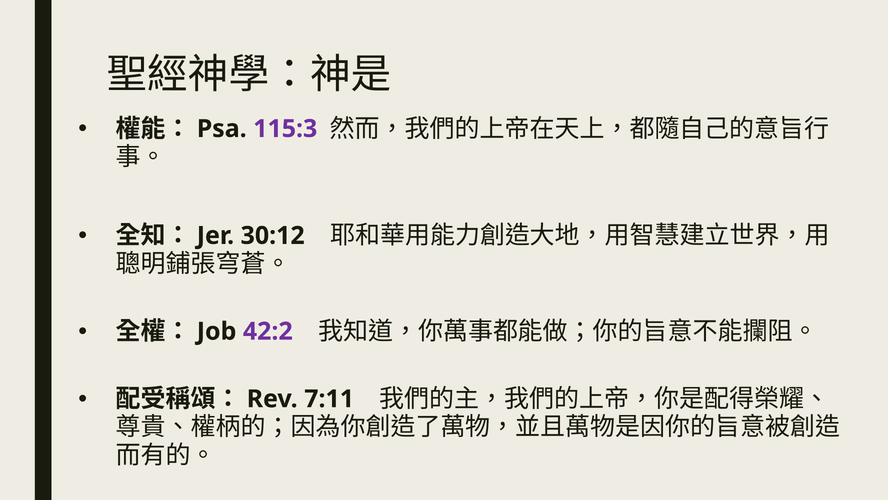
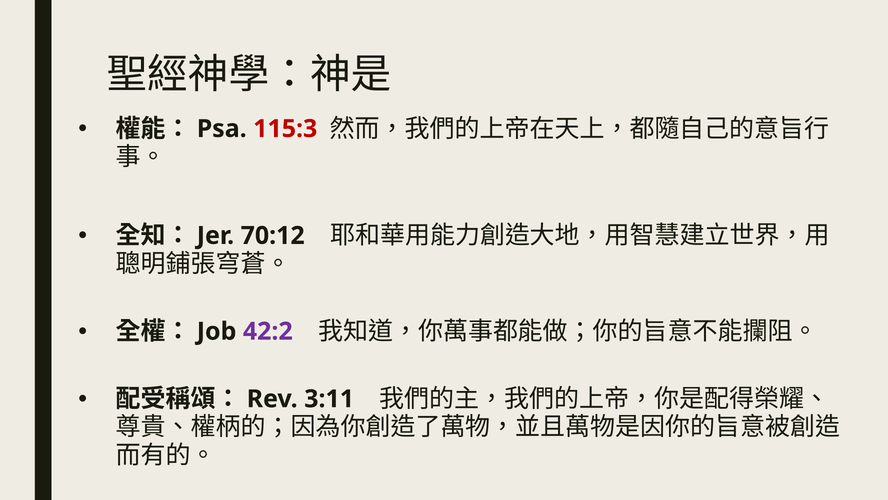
115:3 colour: purple -> red (285, 129)
30:12: 30:12 -> 70:12 (273, 235)
7:11: 7:11 -> 3:11 (329, 399)
